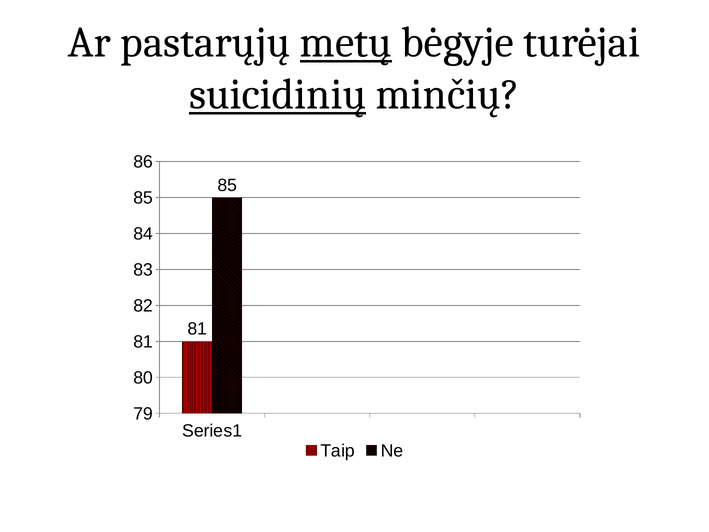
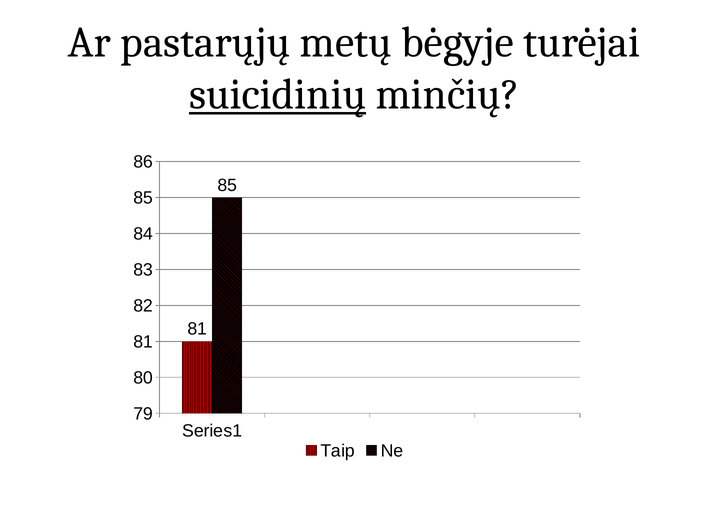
metų underline: present -> none (346, 43)
